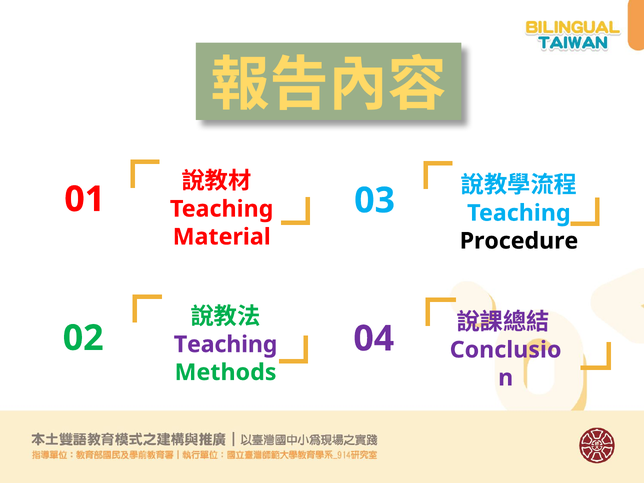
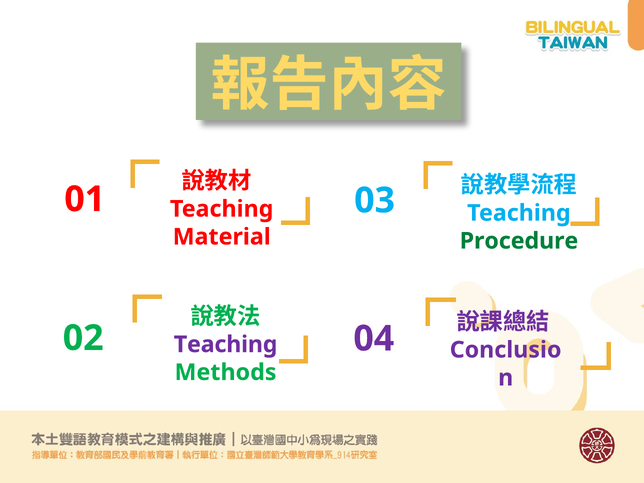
Procedure colour: black -> green (519, 241)
